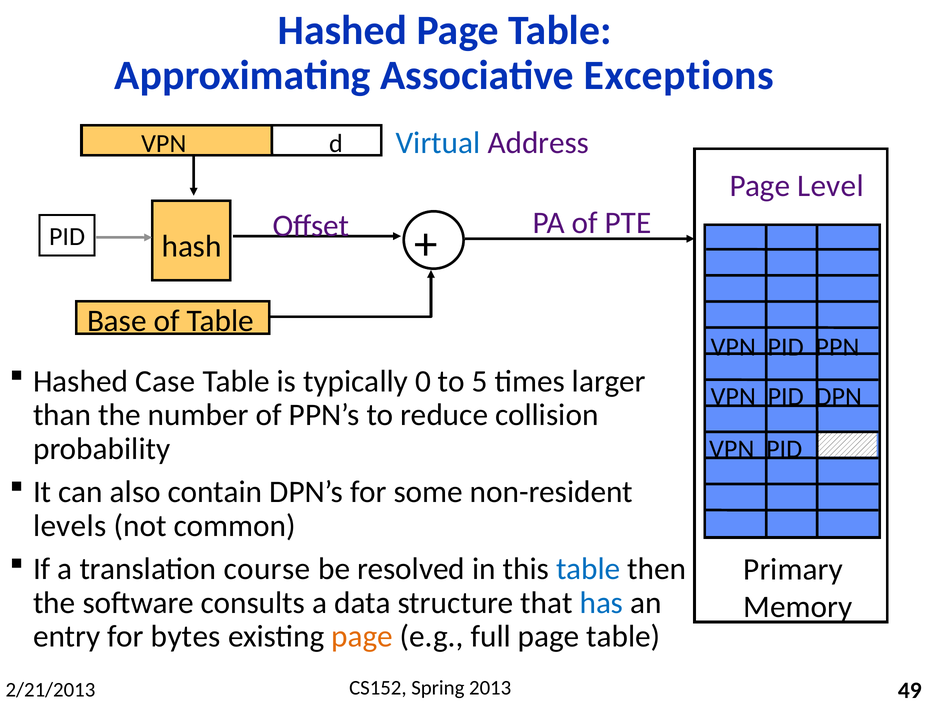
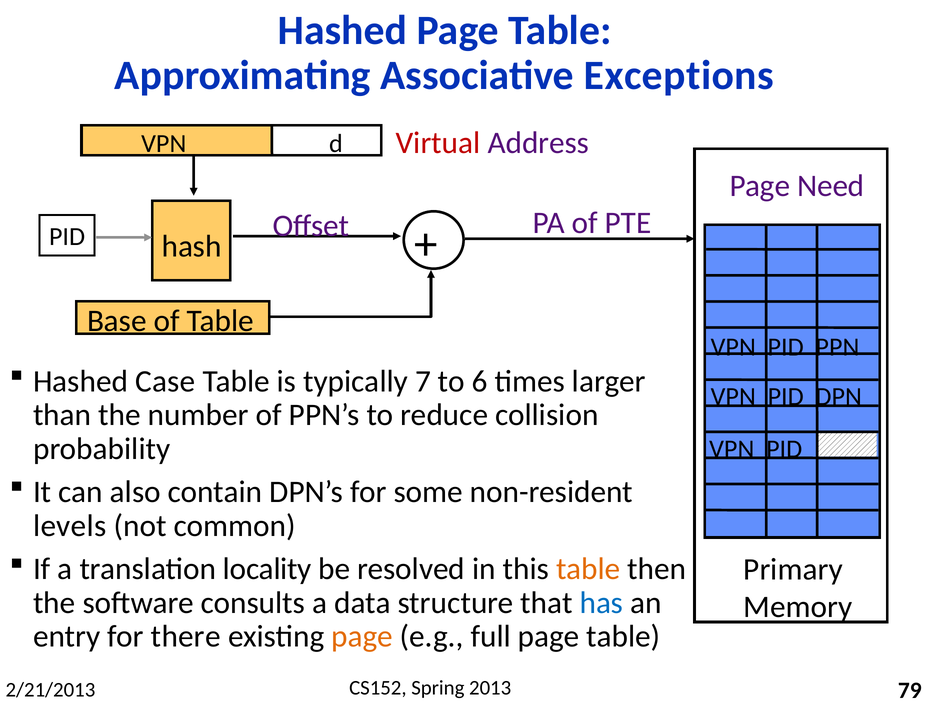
Virtual colour: blue -> red (438, 143)
Level: Level -> Need (831, 186)
0: 0 -> 7 (423, 381)
5: 5 -> 6 (480, 381)
course: course -> locality (267, 569)
table colour: blue -> orange (588, 569)
bytes: bytes -> there (186, 637)
49: 49 -> 79 (910, 691)
